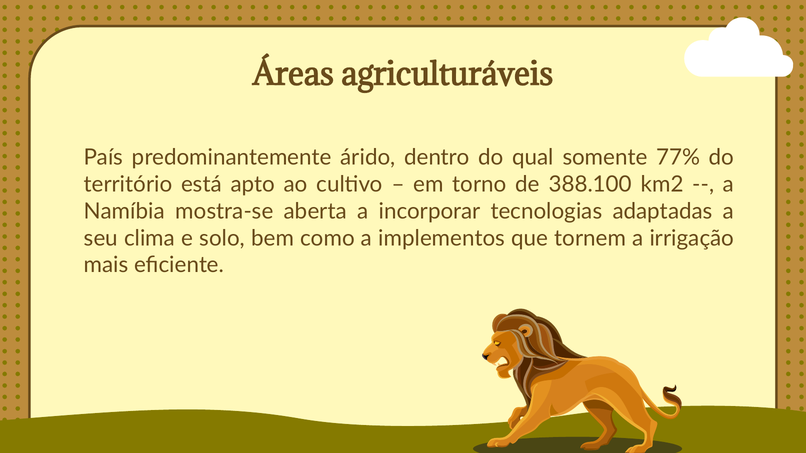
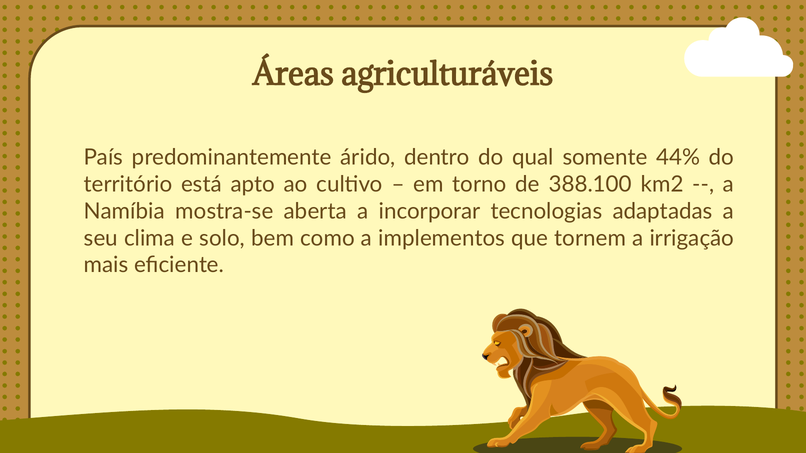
77%: 77% -> 44% (678, 158)
